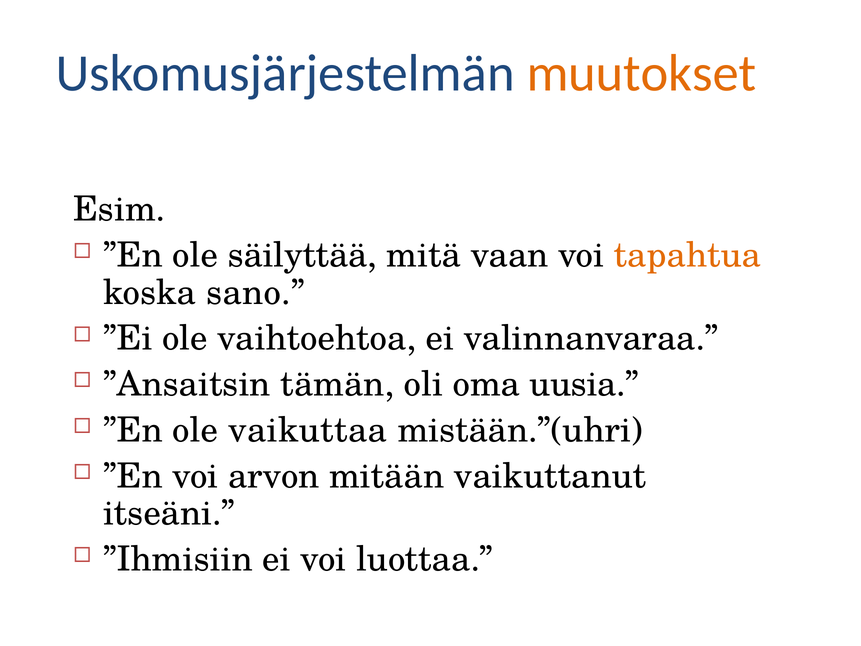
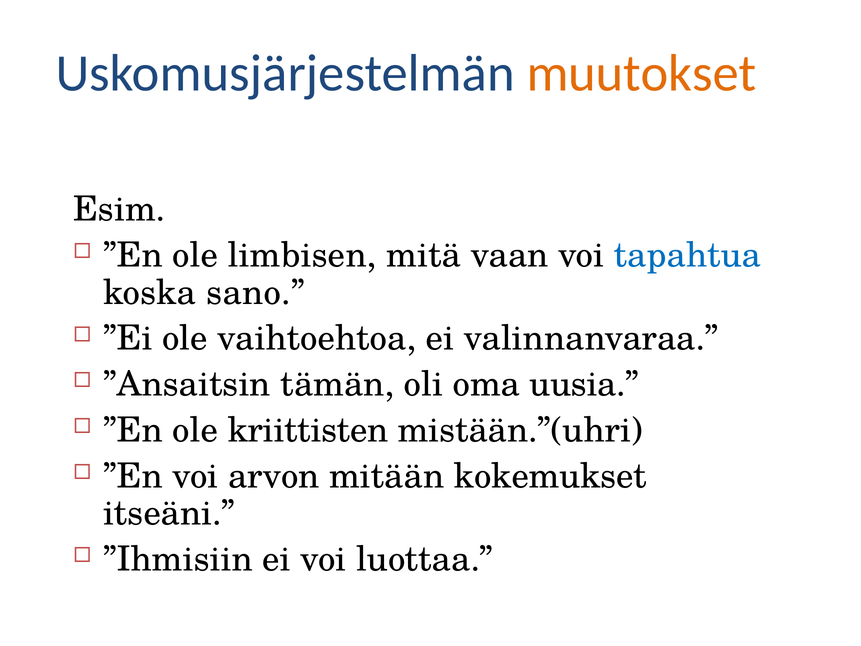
säilyttää: säilyttää -> limbisen (302, 255)
tapahtua colour: orange -> blue (688, 255)
vaikuttaa: vaikuttaa -> kriittisten (308, 430)
vaikuttanut: vaikuttanut -> kokemukset (550, 476)
